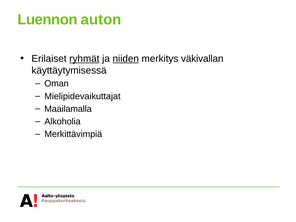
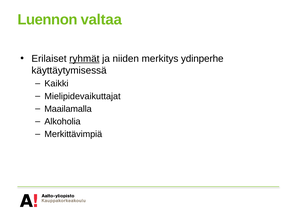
auton: auton -> valtaa (101, 20)
niiden underline: present -> none (126, 59)
väkivallan: väkivallan -> ydinperhe (202, 59)
Oman: Oman -> Kaikki (56, 84)
